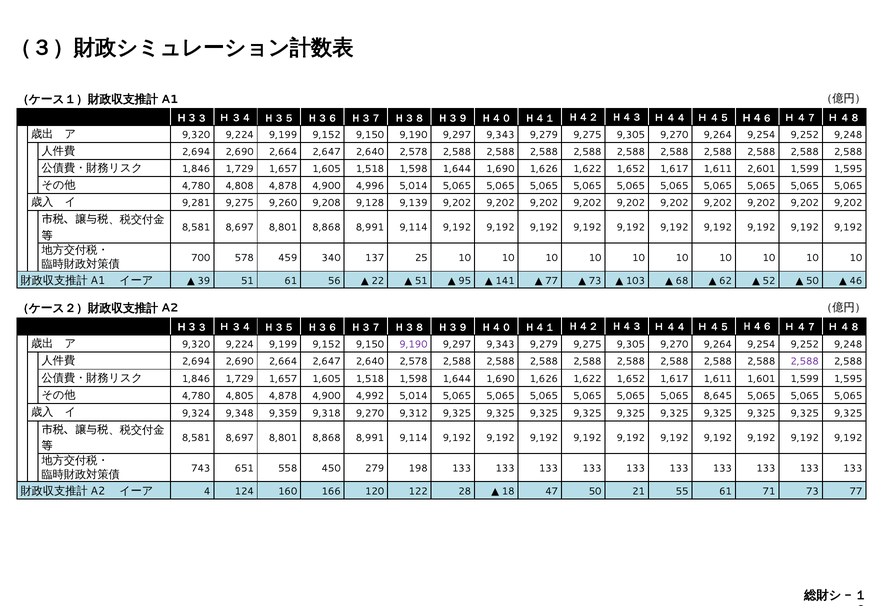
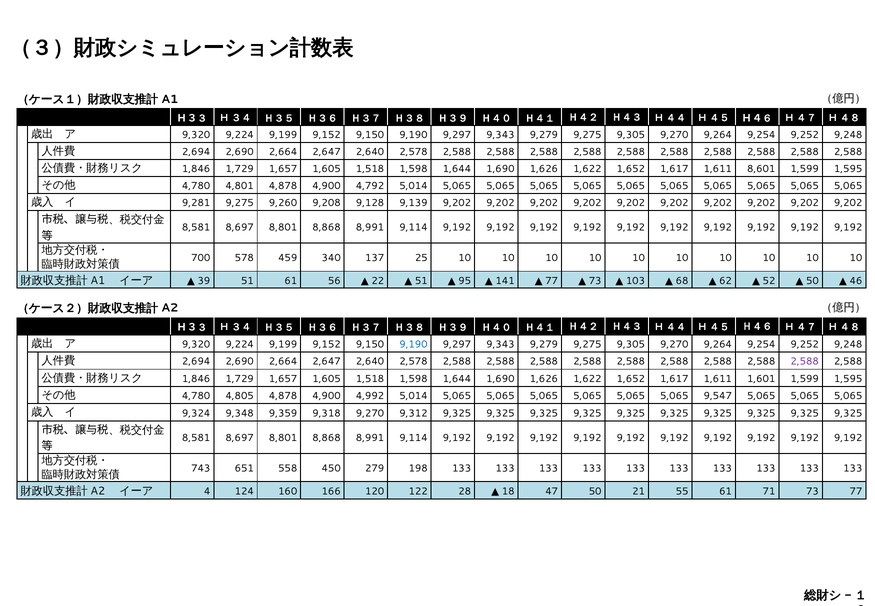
2,601: 2,601 -> 8,601 (761, 169)
4,808: 4,808 -> 4,801 (240, 186)
4,996: 4,996 -> 4,792 (370, 186)
9,190 colour: purple -> blue (413, 344)
8,645: 8,645 -> 9,547 (718, 396)
